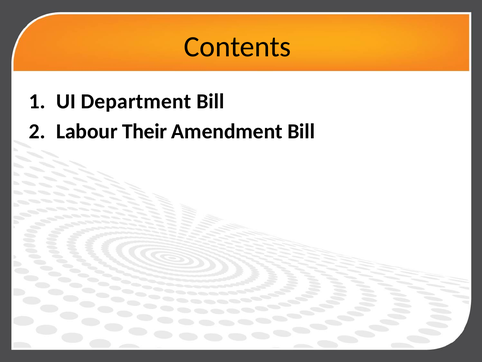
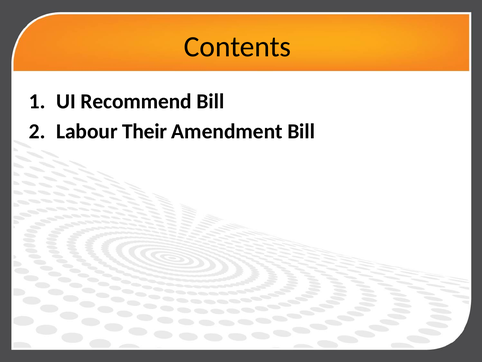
Department: Department -> Recommend (136, 101)
